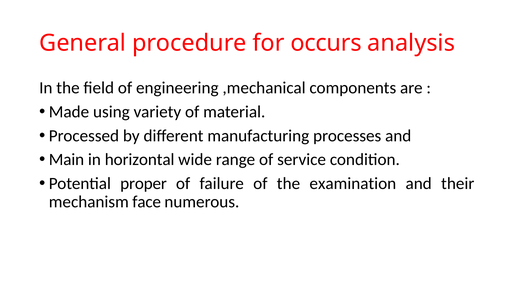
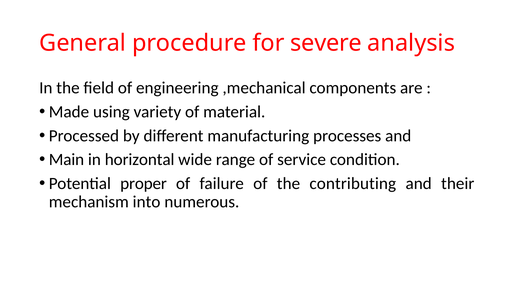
occurs: occurs -> severe (326, 43)
examination: examination -> contributing (353, 184)
face: face -> into (147, 202)
